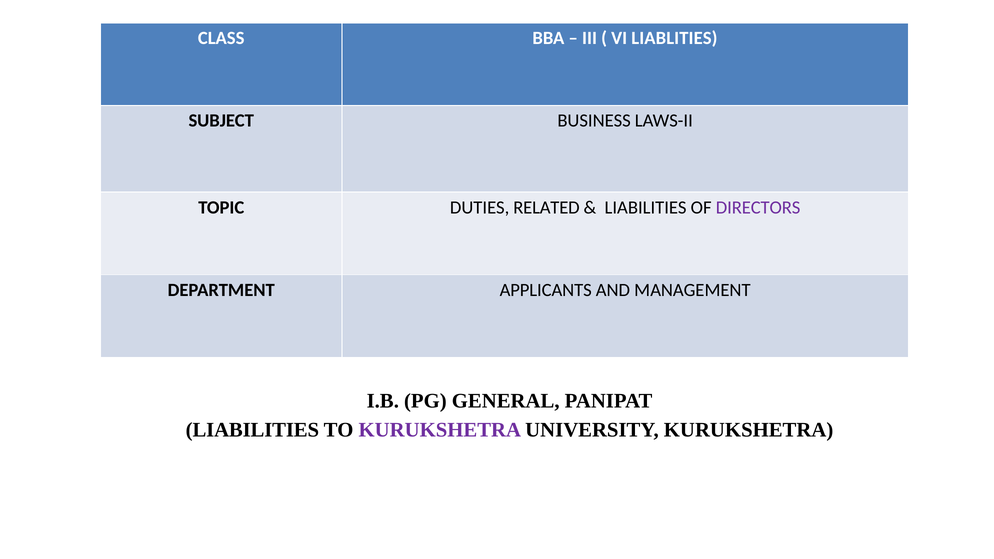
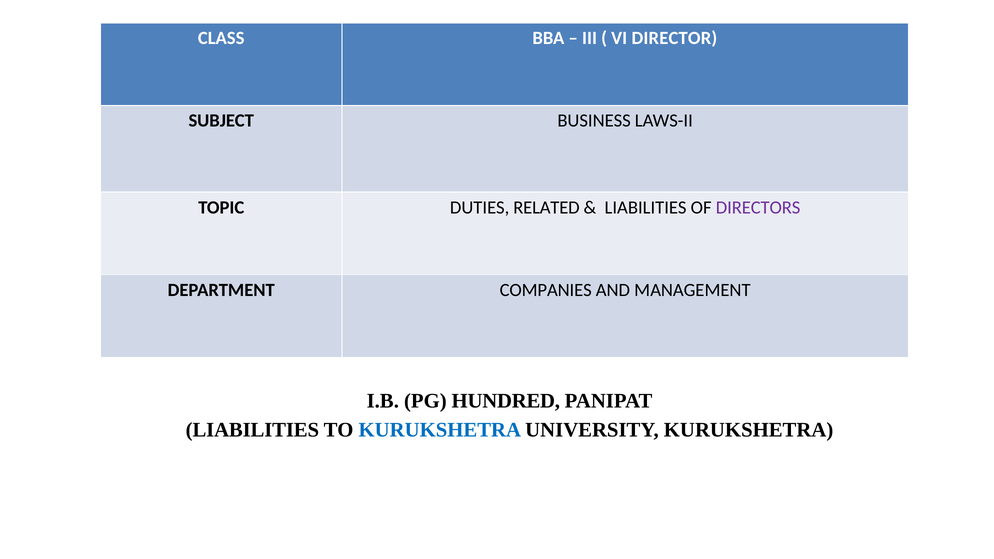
LIABLITIES: LIABLITIES -> DIRECTOR (674, 38)
APPLICANTS: APPLICANTS -> COMPANIES (546, 290)
GENERAL: GENERAL -> HUNDRED (506, 401)
KURUKSHETRA colour: purple -> blue (440, 430)
